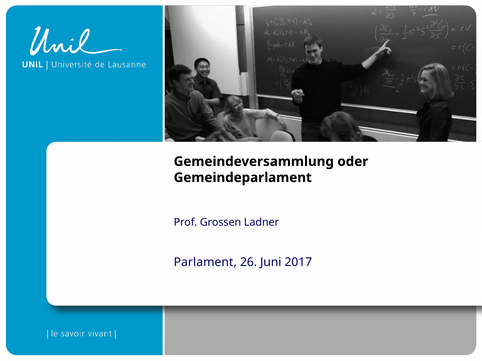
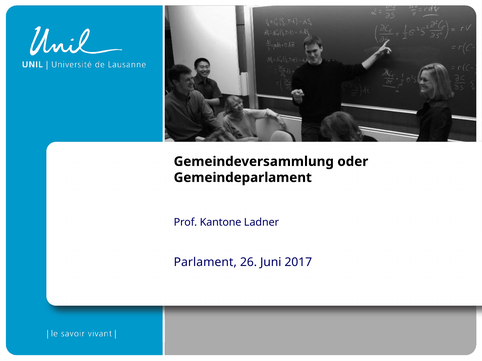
Grossen: Grossen -> Kantone (221, 222)
